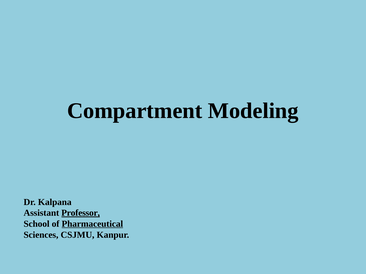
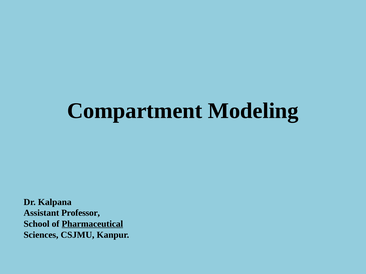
Professor underline: present -> none (81, 213)
